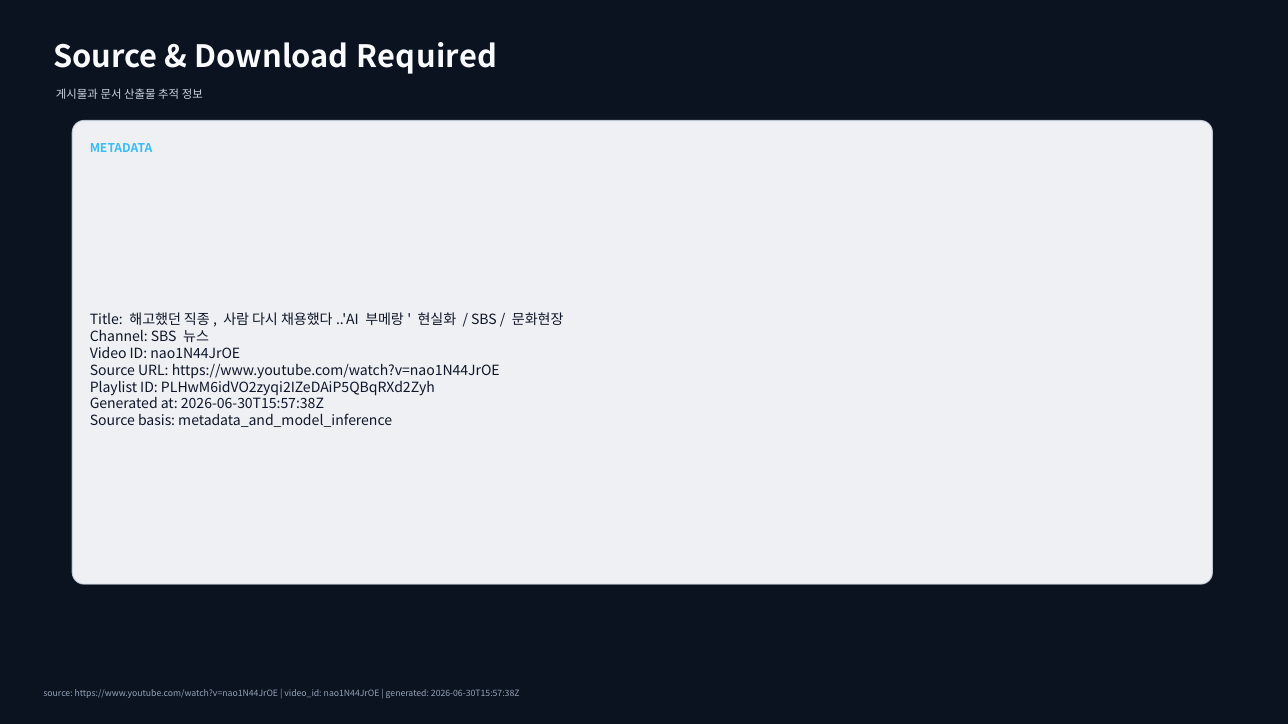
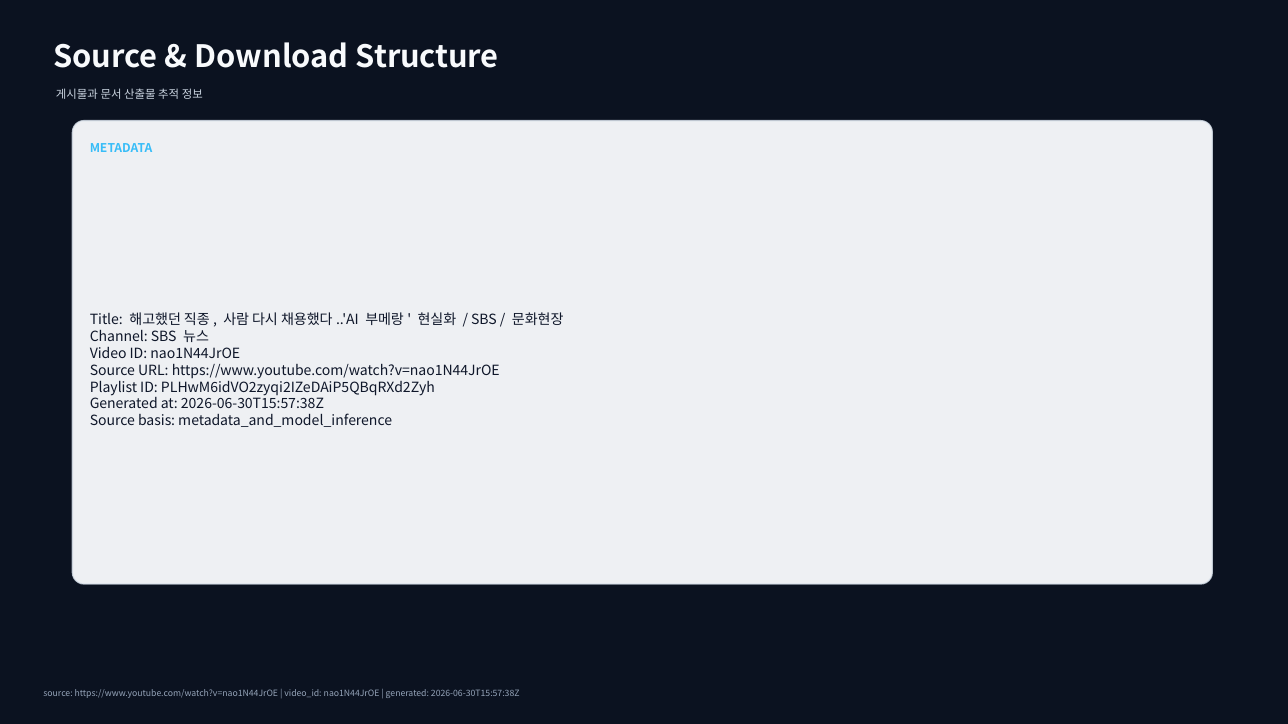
Required: Required -> Structure (427, 58)
